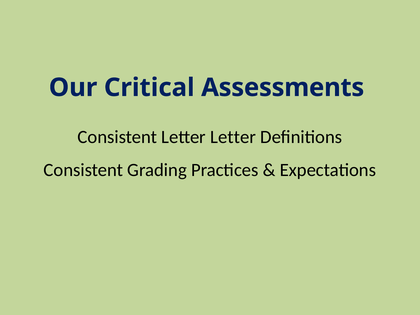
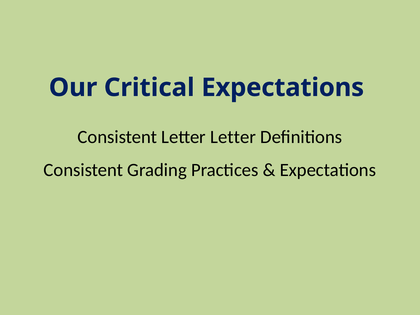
Critical Assessments: Assessments -> Expectations (283, 88)
